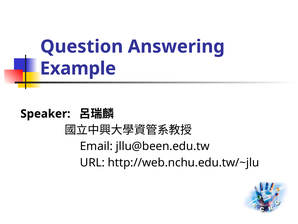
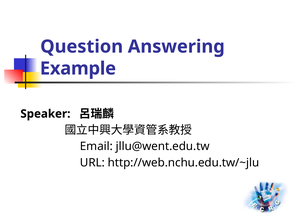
jllu@been.edu.tw: jllu@been.edu.tw -> jllu@went.edu.tw (163, 146)
